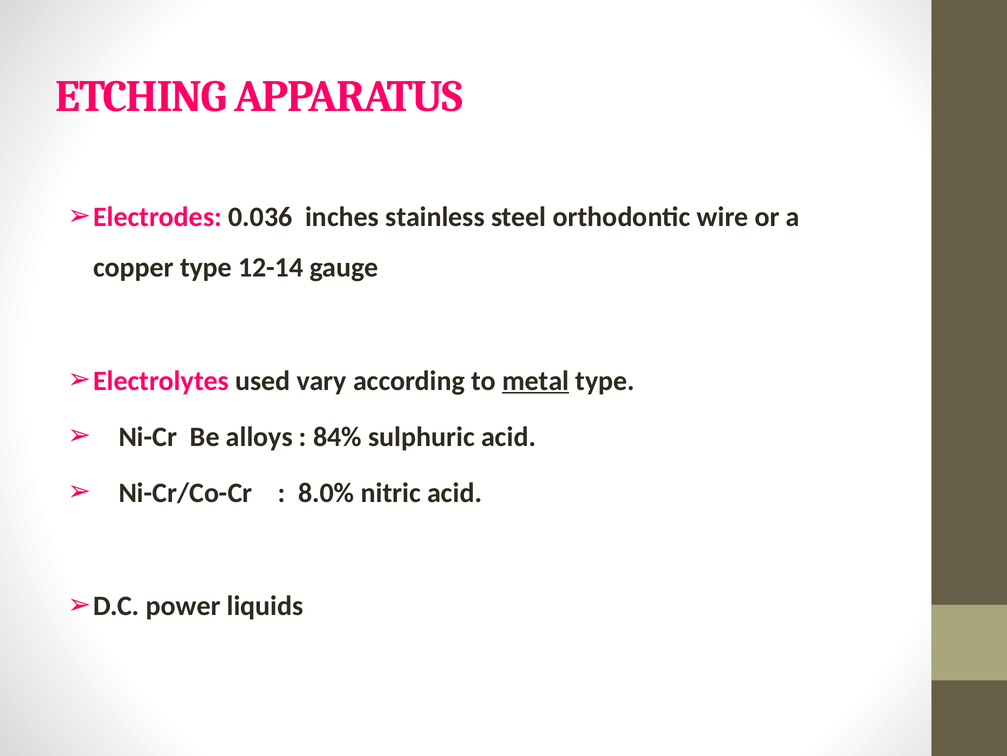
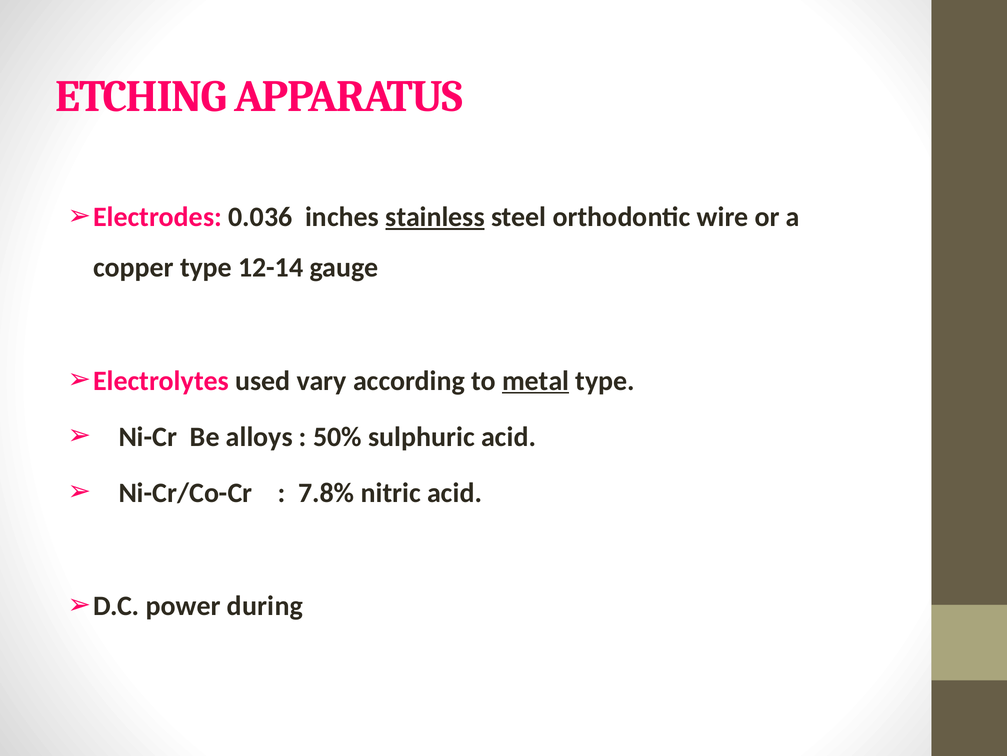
stainless underline: none -> present (435, 217)
84%: 84% -> 50% (337, 436)
8.0%: 8.0% -> 7.8% (326, 492)
liquids: liquids -> during (265, 606)
